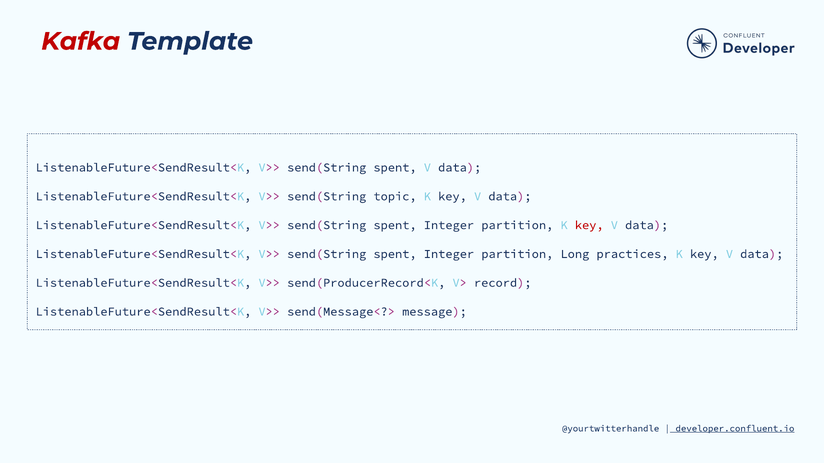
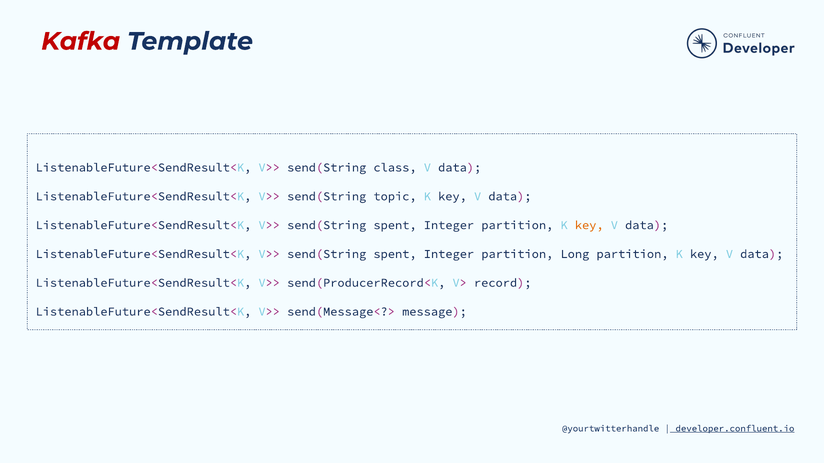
spent: spent -> class (395, 168)
key colour: red -> orange (589, 225)
Long practices: practices -> partition (632, 254)
